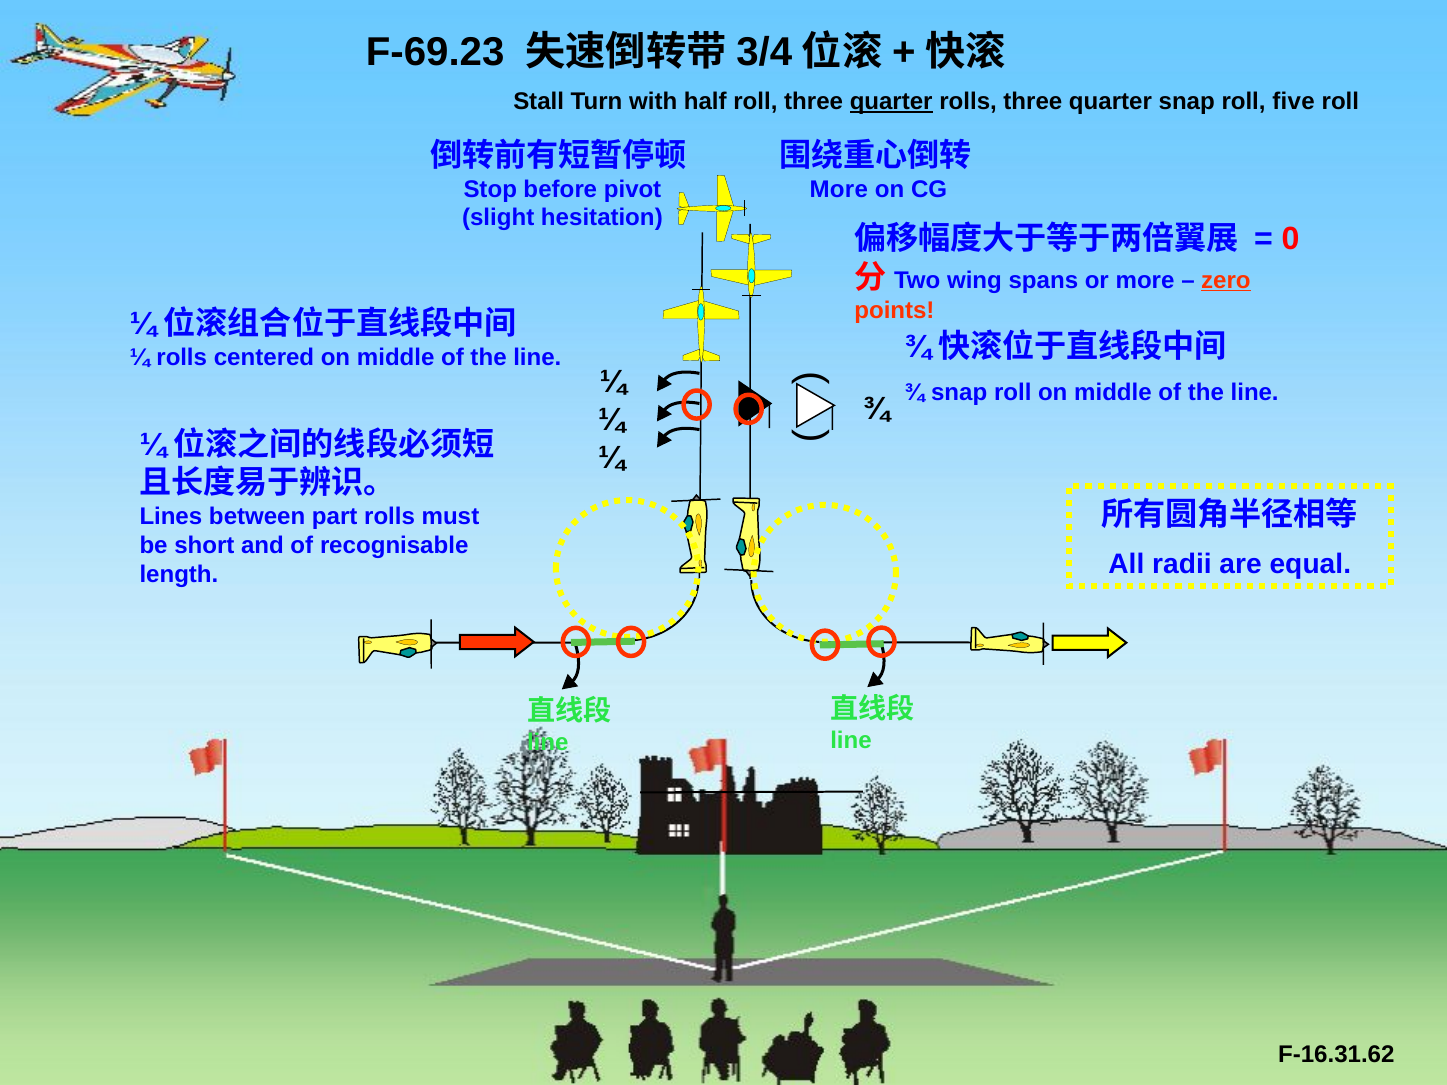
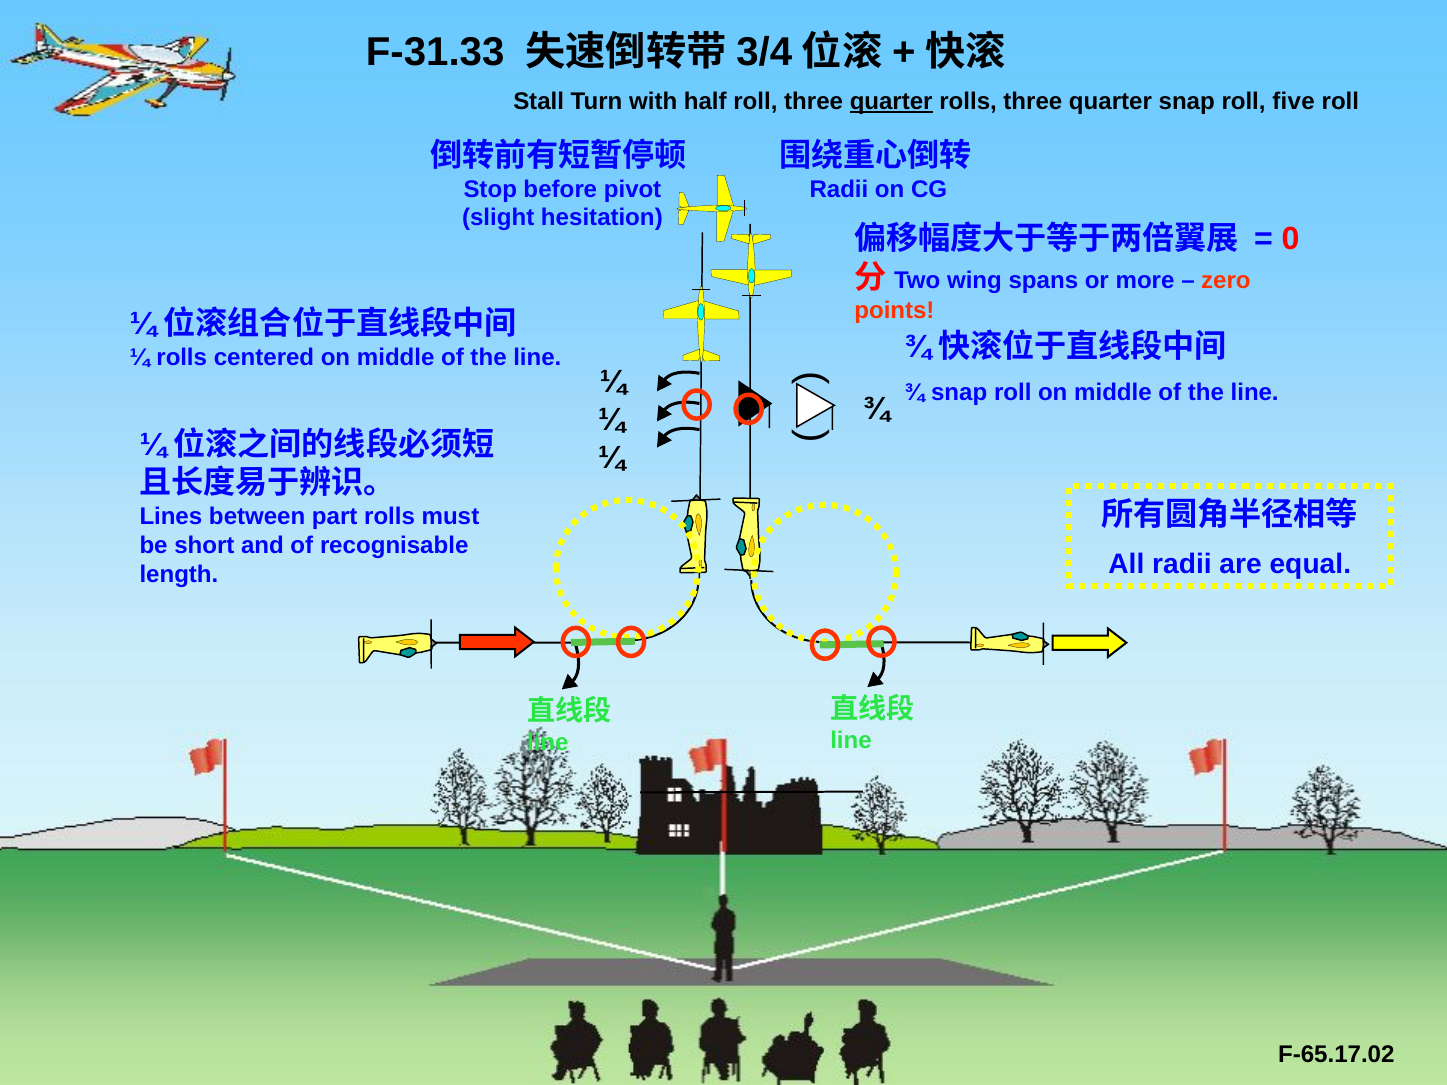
F-69.23: F-69.23 -> F-31.33 (435, 52)
More: More -> Radii (839, 189)
zero underline: present -> none (1226, 280)
F-16.31.62: F-16.31.62 -> F-65.17.02 (1336, 1055)
